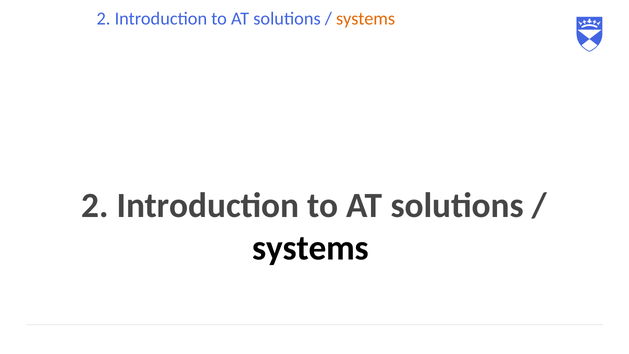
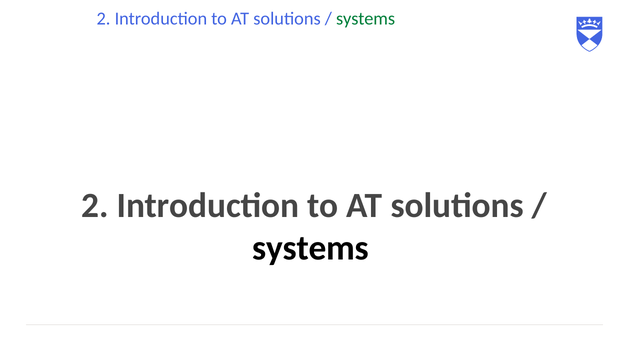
systems colour: orange -> green (366, 19)
